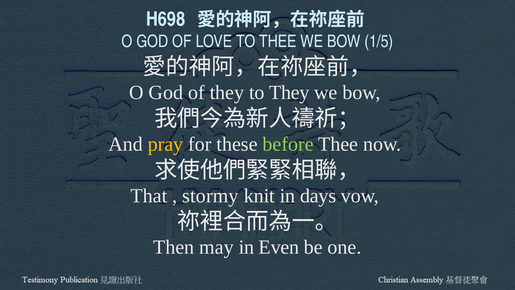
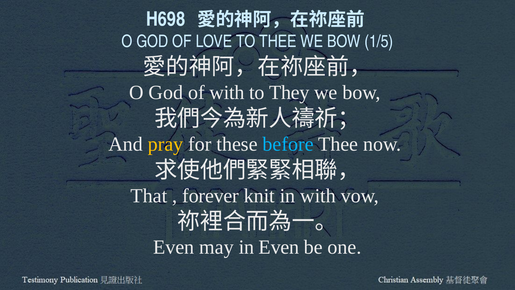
of they: they -> with (227, 92)
before colour: light green -> light blue (288, 144)
stormy: stormy -> forever (211, 196)
in days: days -> with (318, 196)
Then: Then -> Even (174, 247)
